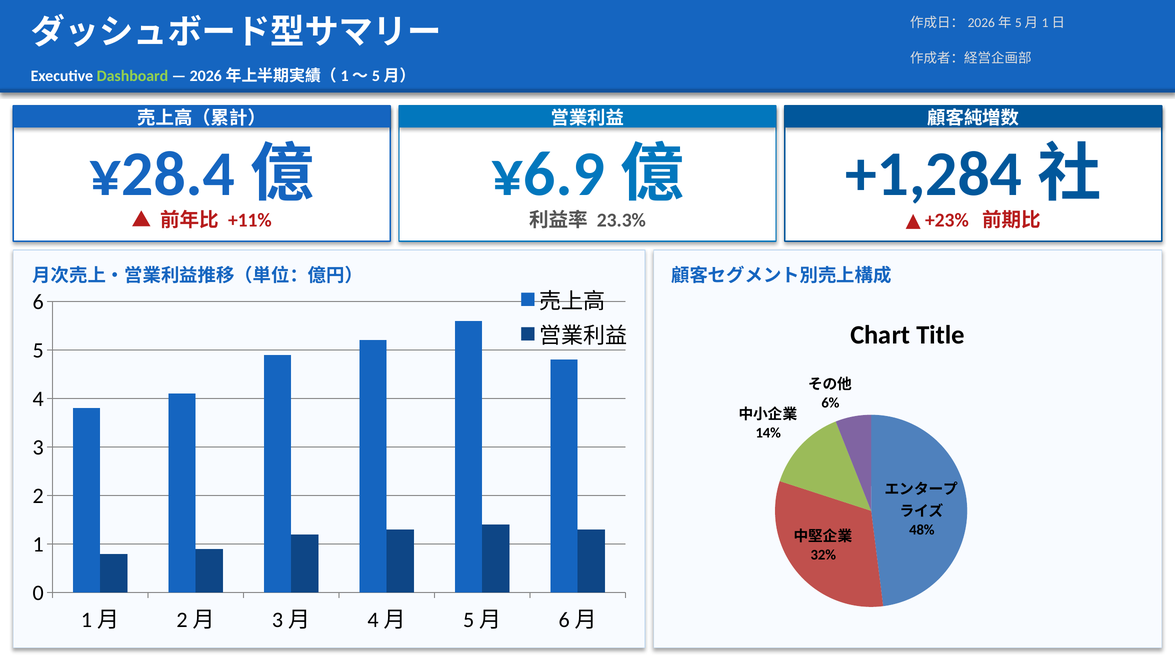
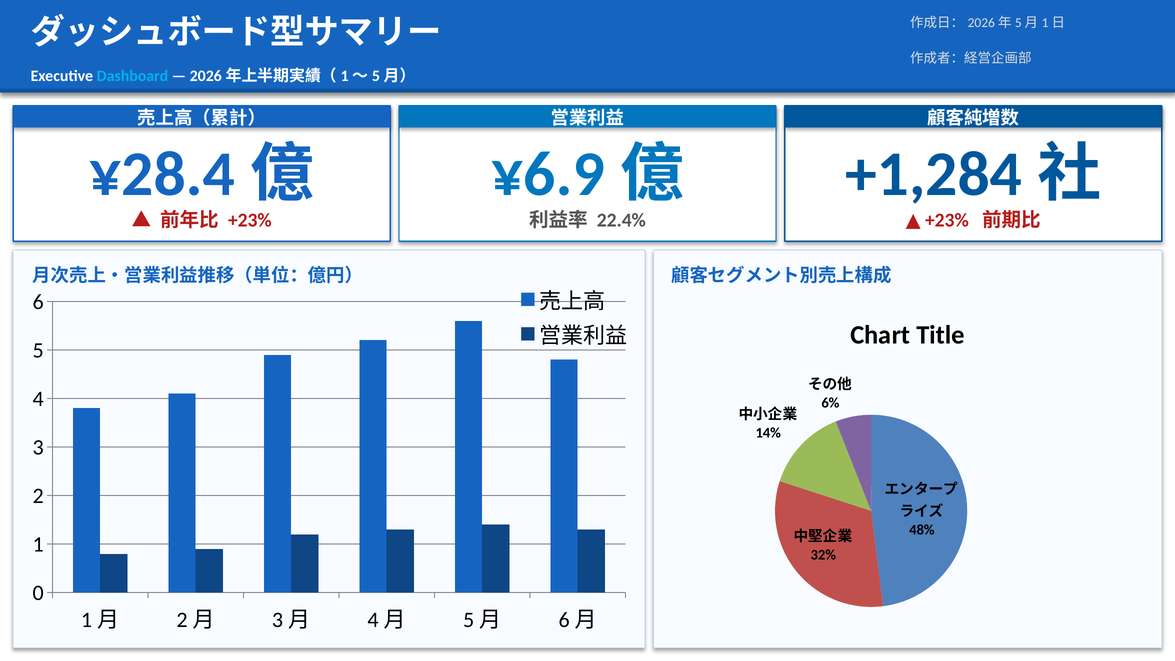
Dashboard colour: light green -> light blue (132, 76)
+11%: +11% -> +23% (250, 221)
23.3%: 23.3% -> 22.4% (621, 221)
